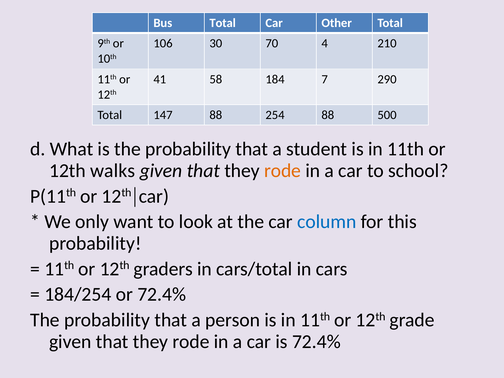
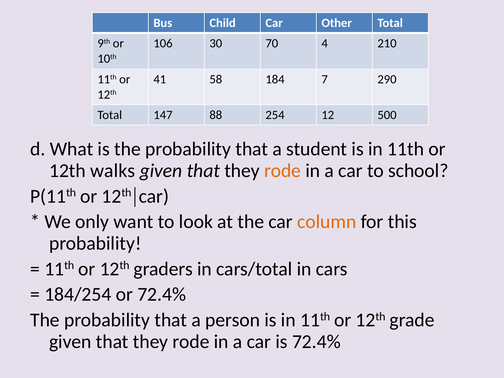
Bus Total: Total -> Child (223, 23)
254 88: 88 -> 12 (328, 115)
column colour: blue -> orange (327, 222)
